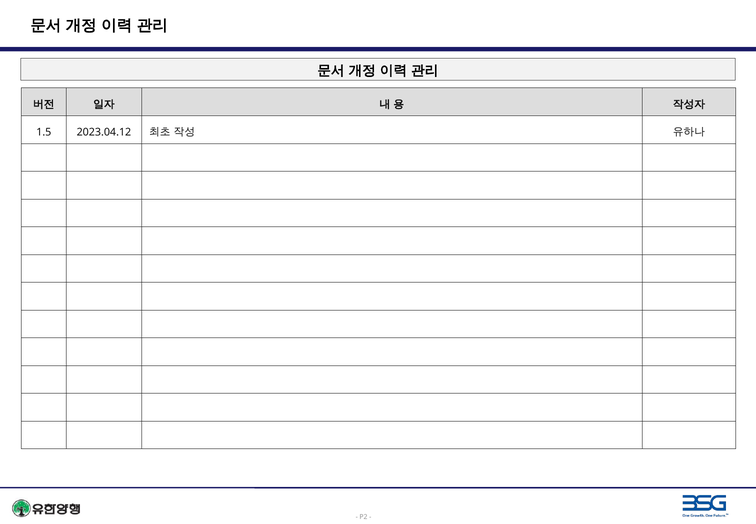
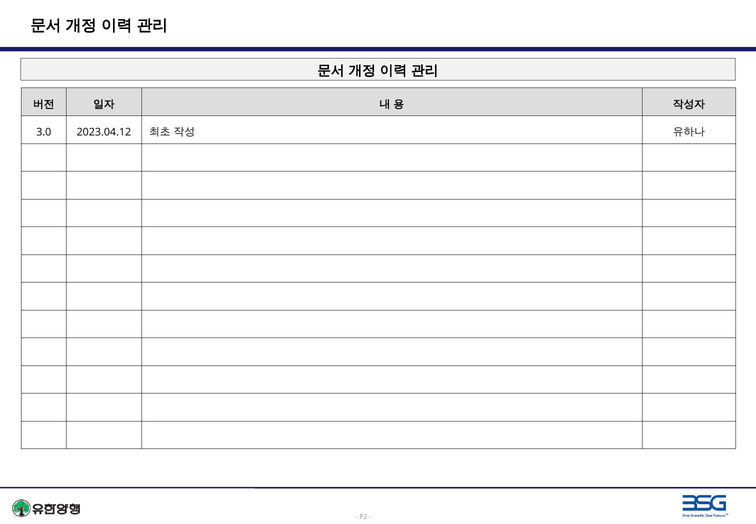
1.5: 1.5 -> 3.0 (44, 132)
